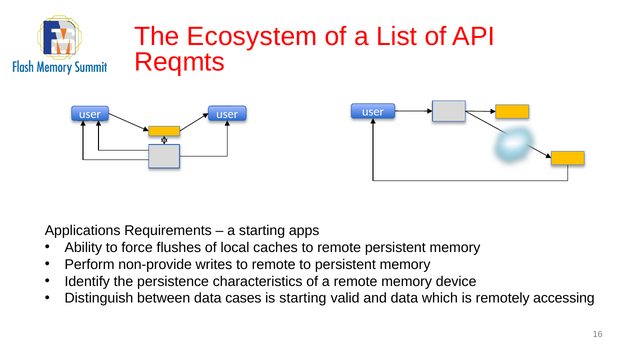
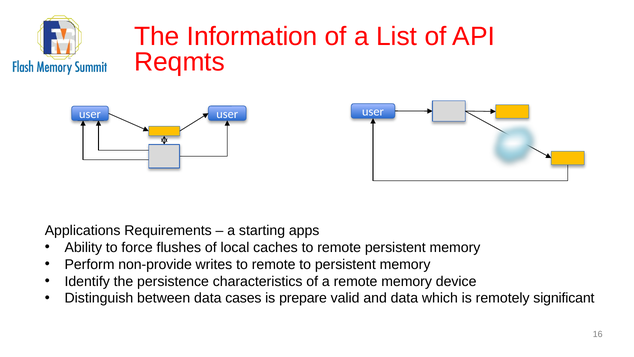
Ecosystem: Ecosystem -> Information (252, 36)
is starting: starting -> prepare (303, 298)
accessing: accessing -> significant (564, 298)
